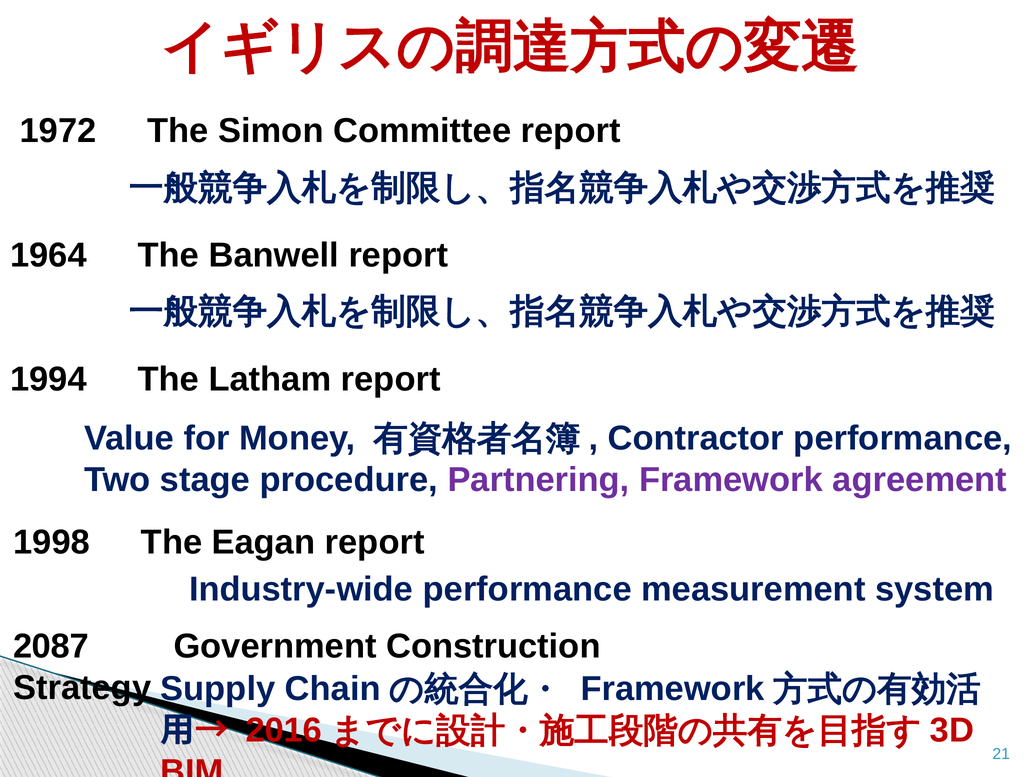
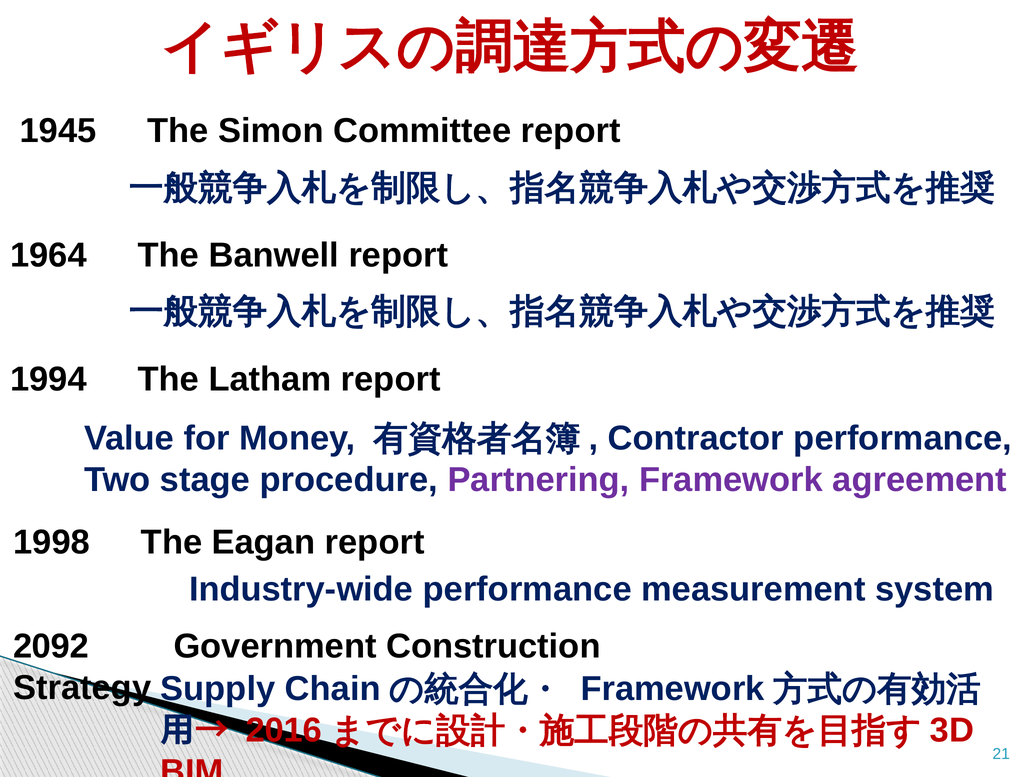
1972: 1972 -> 1945 (58, 131)
2087: 2087 -> 2092 (51, 646)
